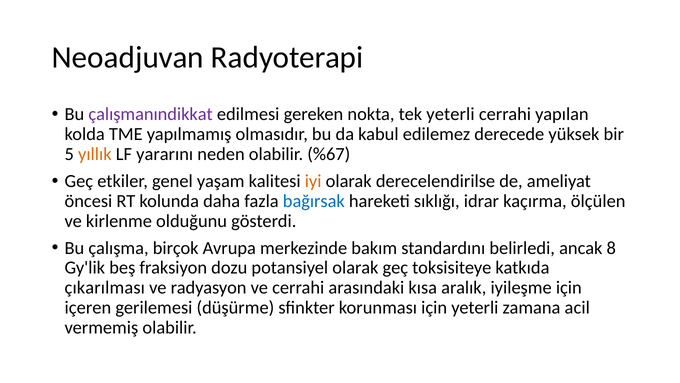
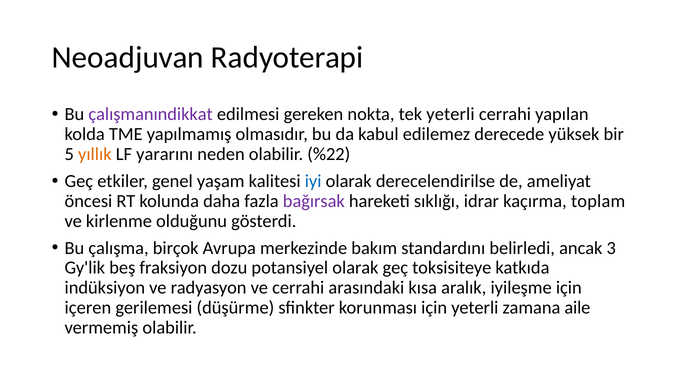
%67: %67 -> %22 (329, 154)
iyi colour: orange -> blue (313, 181)
bağırsak colour: blue -> purple (314, 201)
ölçülen: ölçülen -> toplam (598, 201)
8: 8 -> 3 (611, 248)
çıkarılması: çıkarılması -> indüksiyon (105, 287)
acil: acil -> aile (577, 307)
